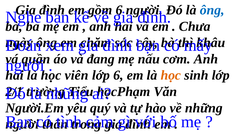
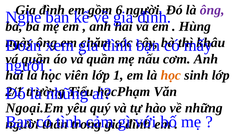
ông colour: blue -> purple (212, 10)
Chưa: Chưa -> Hùng (195, 26)
và đang: đang -> quần (101, 59)
lớp 6: 6 -> 1 (118, 75)
Người.Em: Người.Em -> Ngoại.Em (35, 108)
